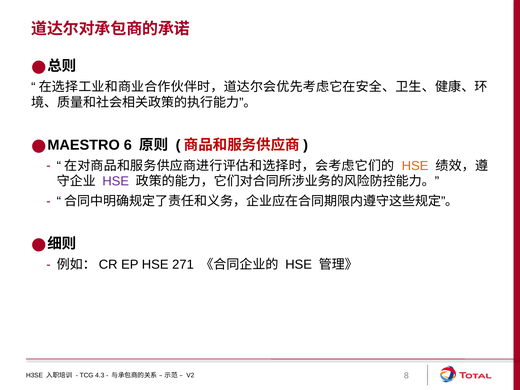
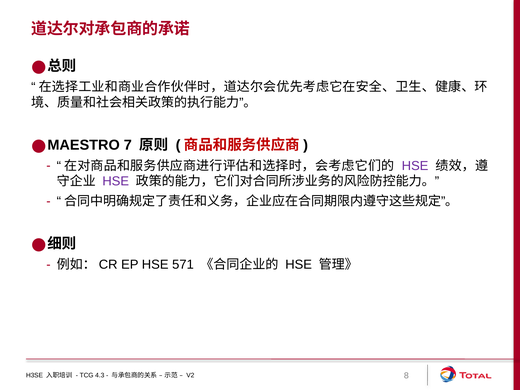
6: 6 -> 7 (128, 145)
HSE colour: orange -> purple (415, 166)
271: 271 -> 571 (183, 265)
